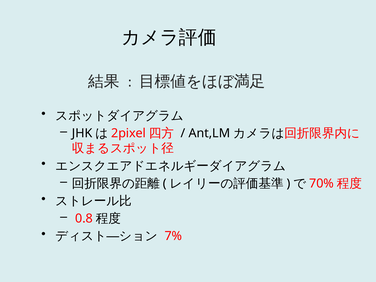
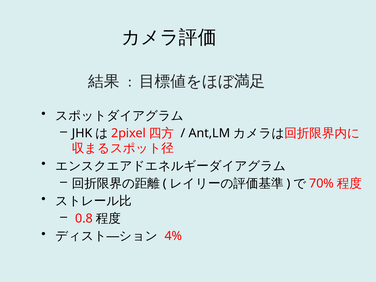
7%: 7% -> 4% (173, 236)
